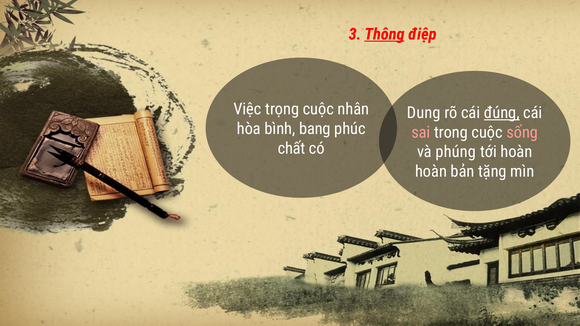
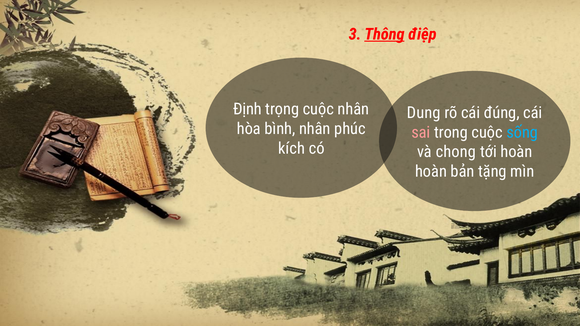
Việc: Việc -> Định (248, 109)
đúng underline: present -> none (502, 113)
bình bang: bang -> nhân (315, 129)
sống colour: pink -> light blue (522, 132)
chất: chất -> kích (291, 149)
phúng: phúng -> chong (456, 152)
